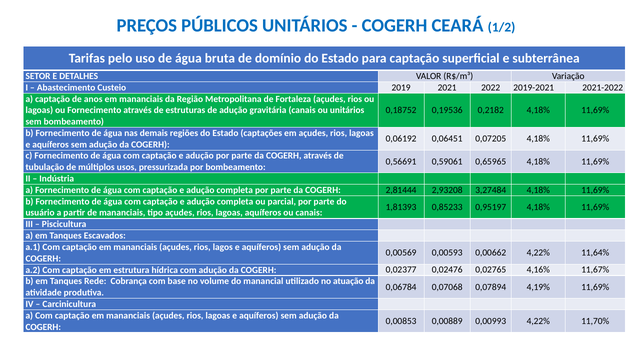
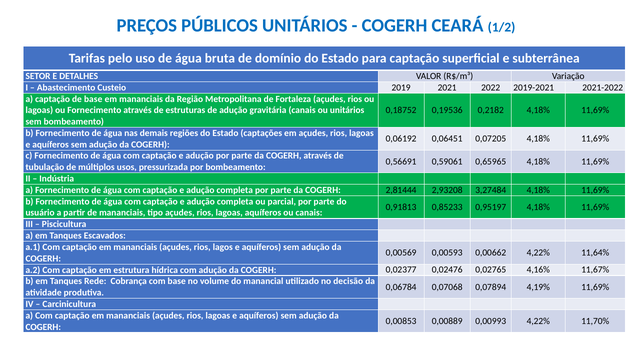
de anos: anos -> base (93, 99)
1,81393: 1,81393 -> 0,91813 (401, 207)
atuação: atuação -> decisão (348, 281)
